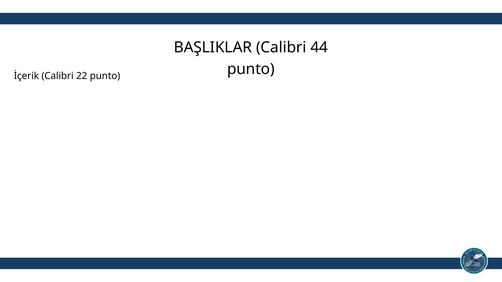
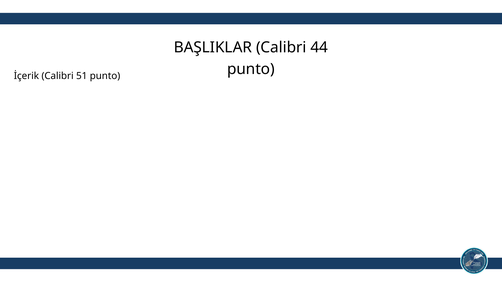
22: 22 -> 51 (82, 76)
